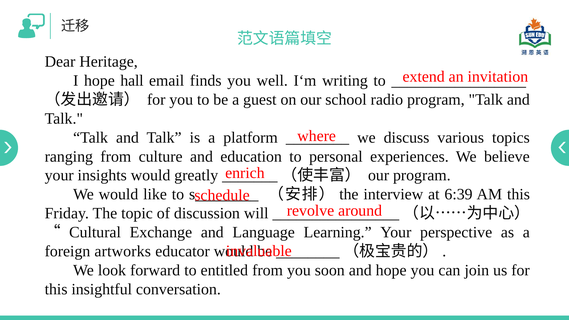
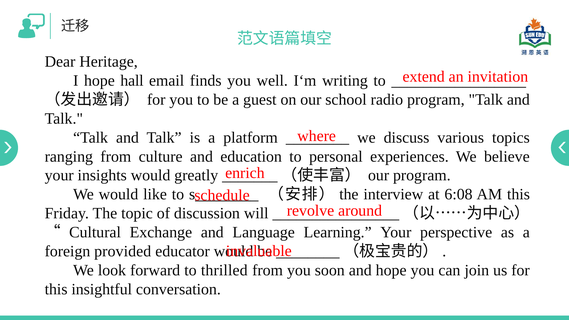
6:39: 6:39 -> 6:08 (459, 194)
artworks: artworks -> provided (123, 251)
entitled: entitled -> thrilled (224, 270)
